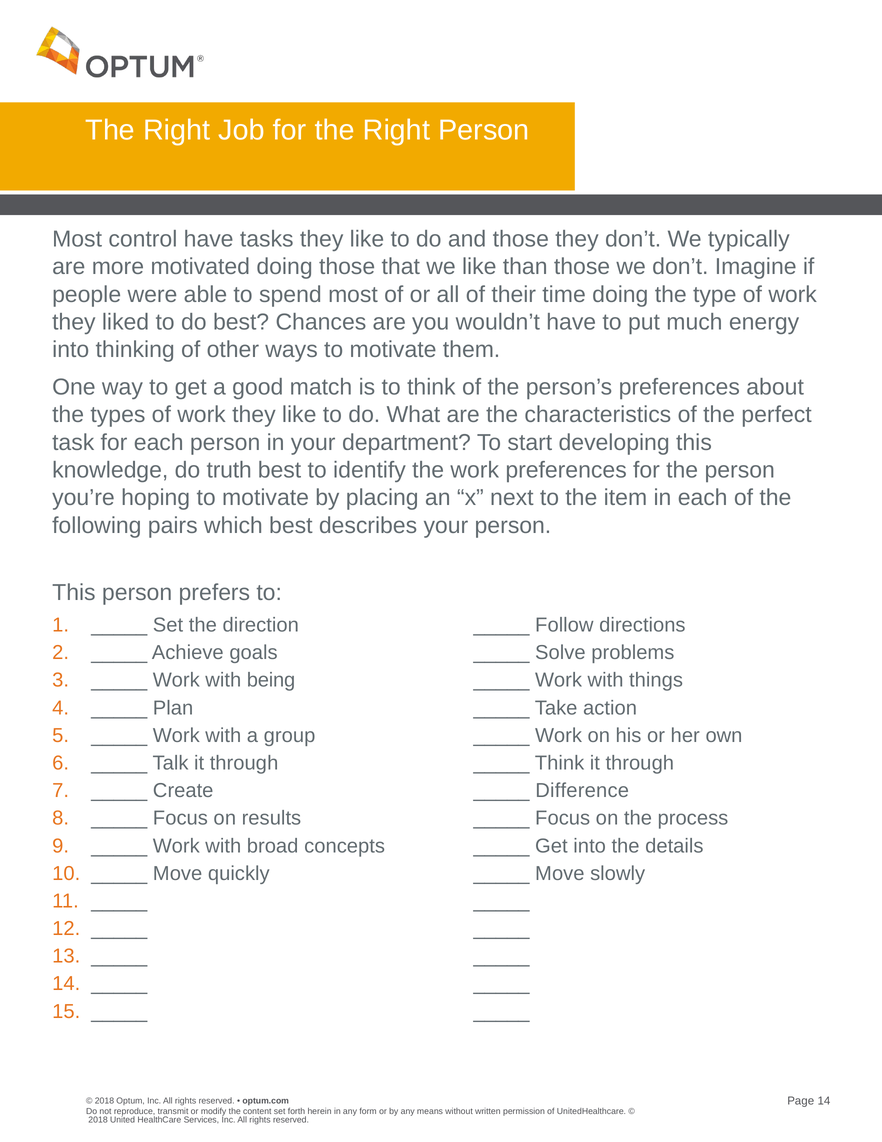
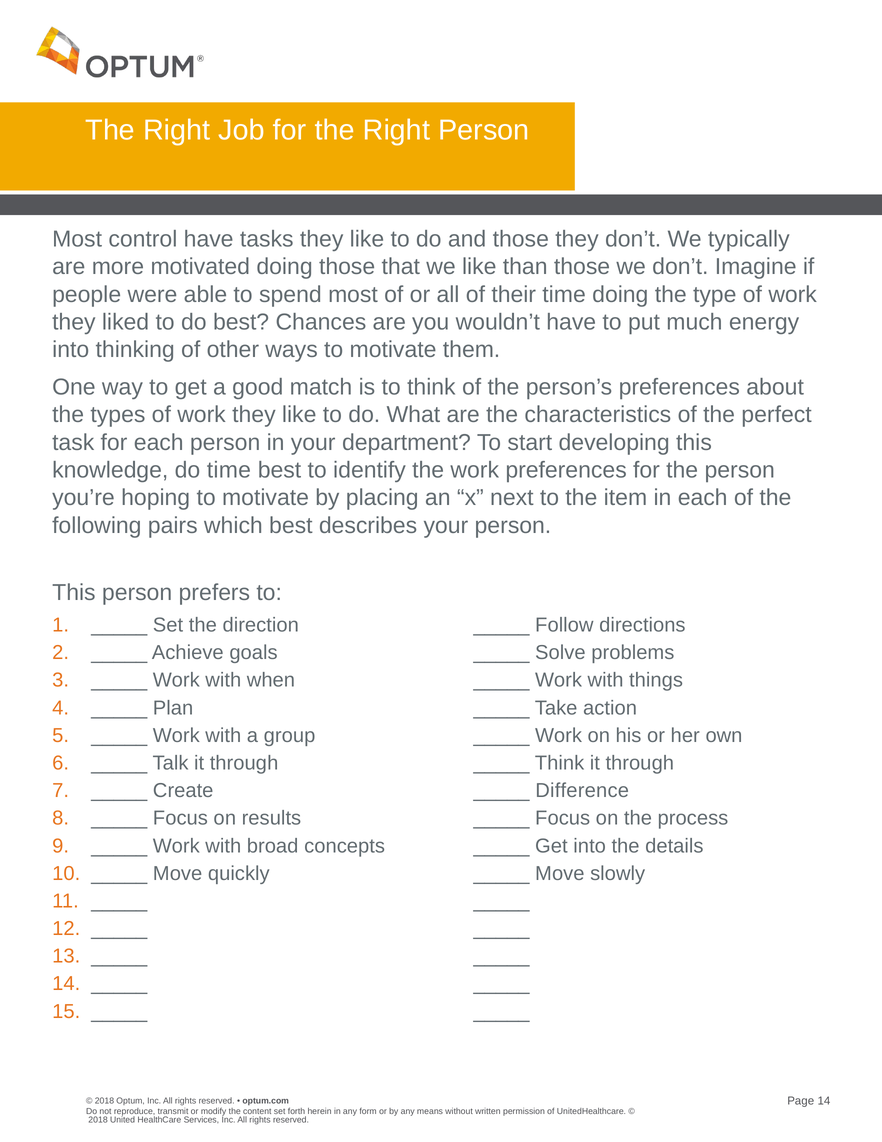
do truth: truth -> time (229, 470)
being: being -> when (271, 680)
